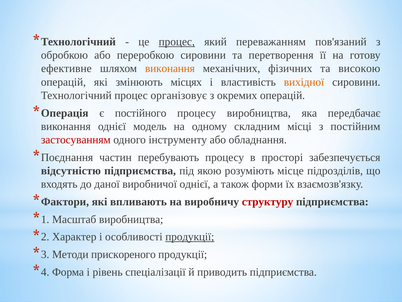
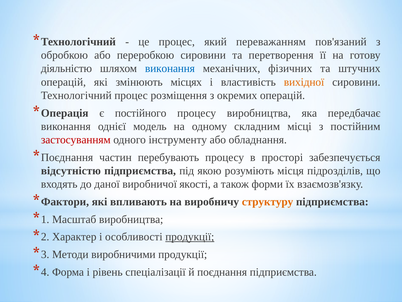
процес underline: present -> none (177, 42)
ефективне: ефективне -> діяльністю (66, 68)
виконання colour: orange -> blue (170, 68)
високою: високою -> штучних (359, 68)
організовує: організовує -> розміщення (179, 95)
місце: місце -> місця (291, 171)
виробничої однієї: однієї -> якості (195, 184)
структуру colour: red -> orange (268, 202)
прискореного: прискореного -> виробничими (123, 254)
приводить: приводить -> поєднання (222, 272)
